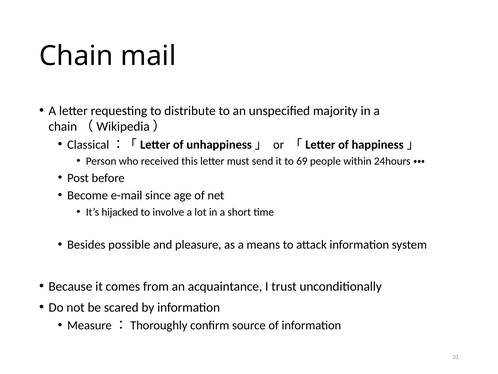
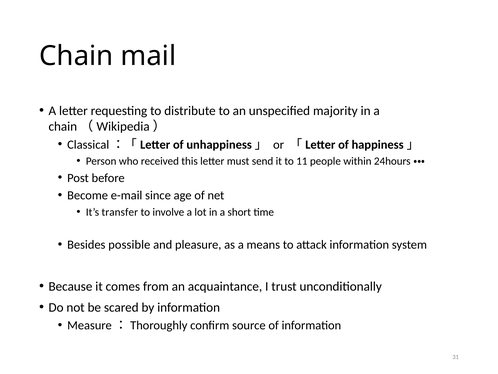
69: 69 -> 11 (302, 161)
hijacked: hijacked -> transfer (120, 212)
